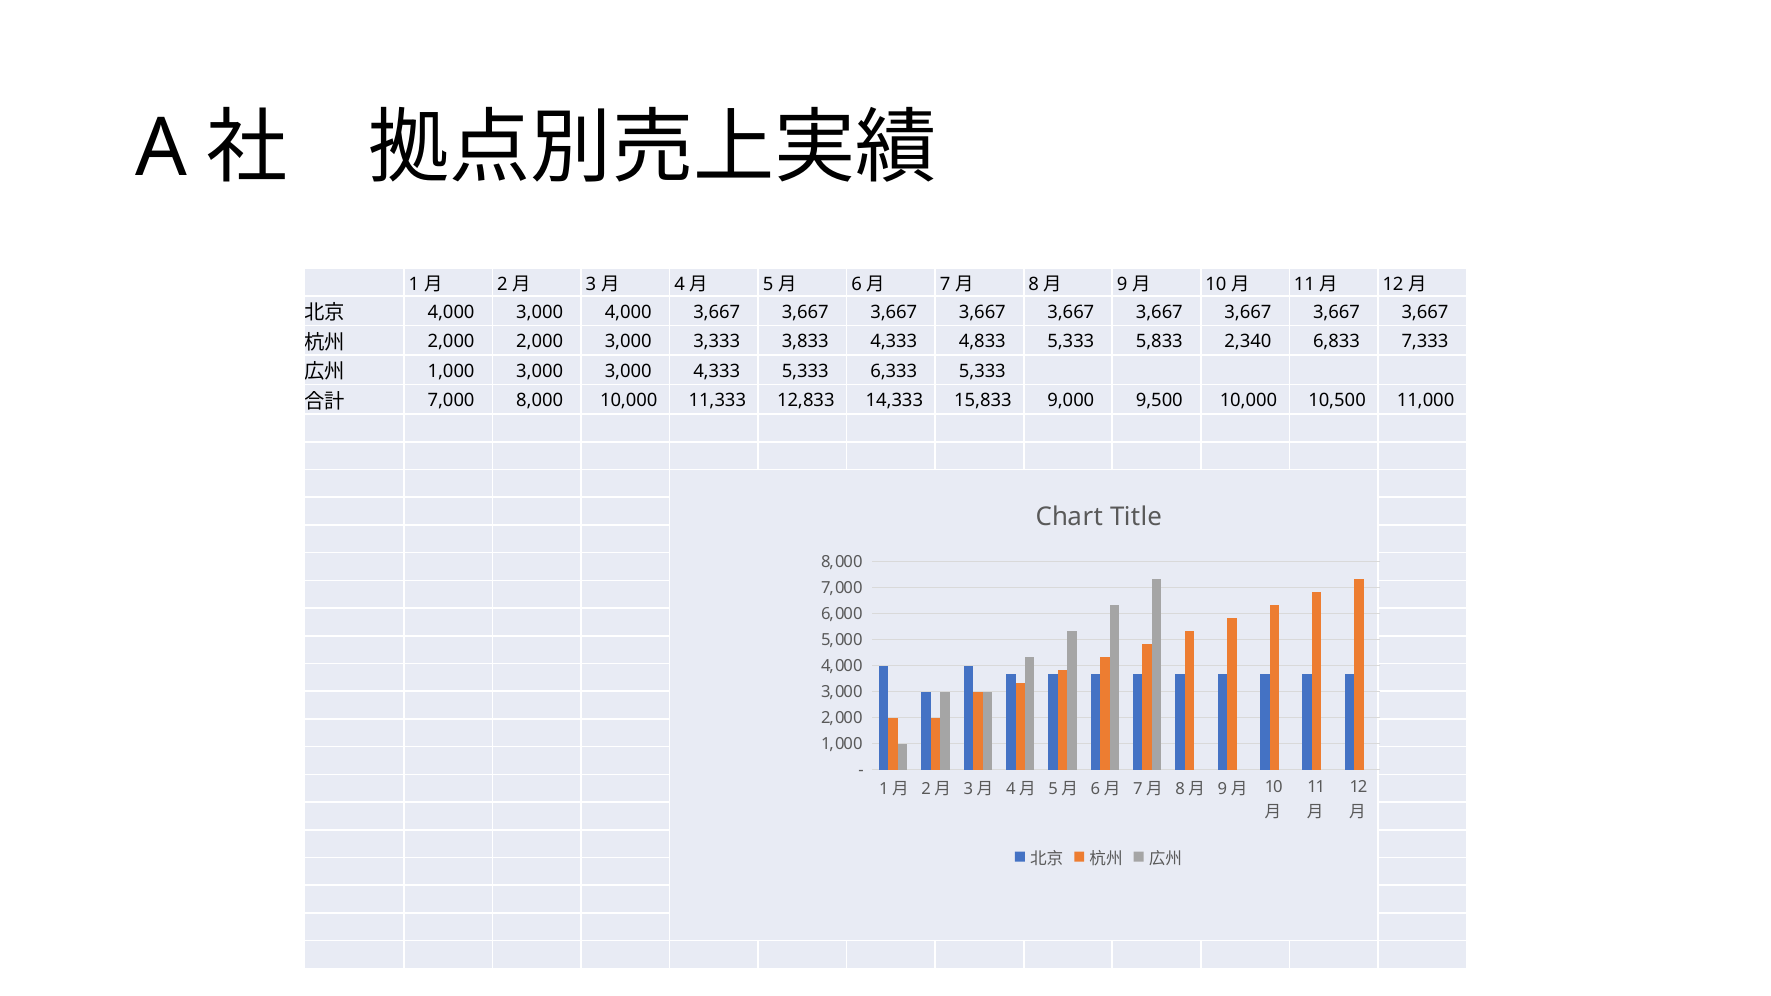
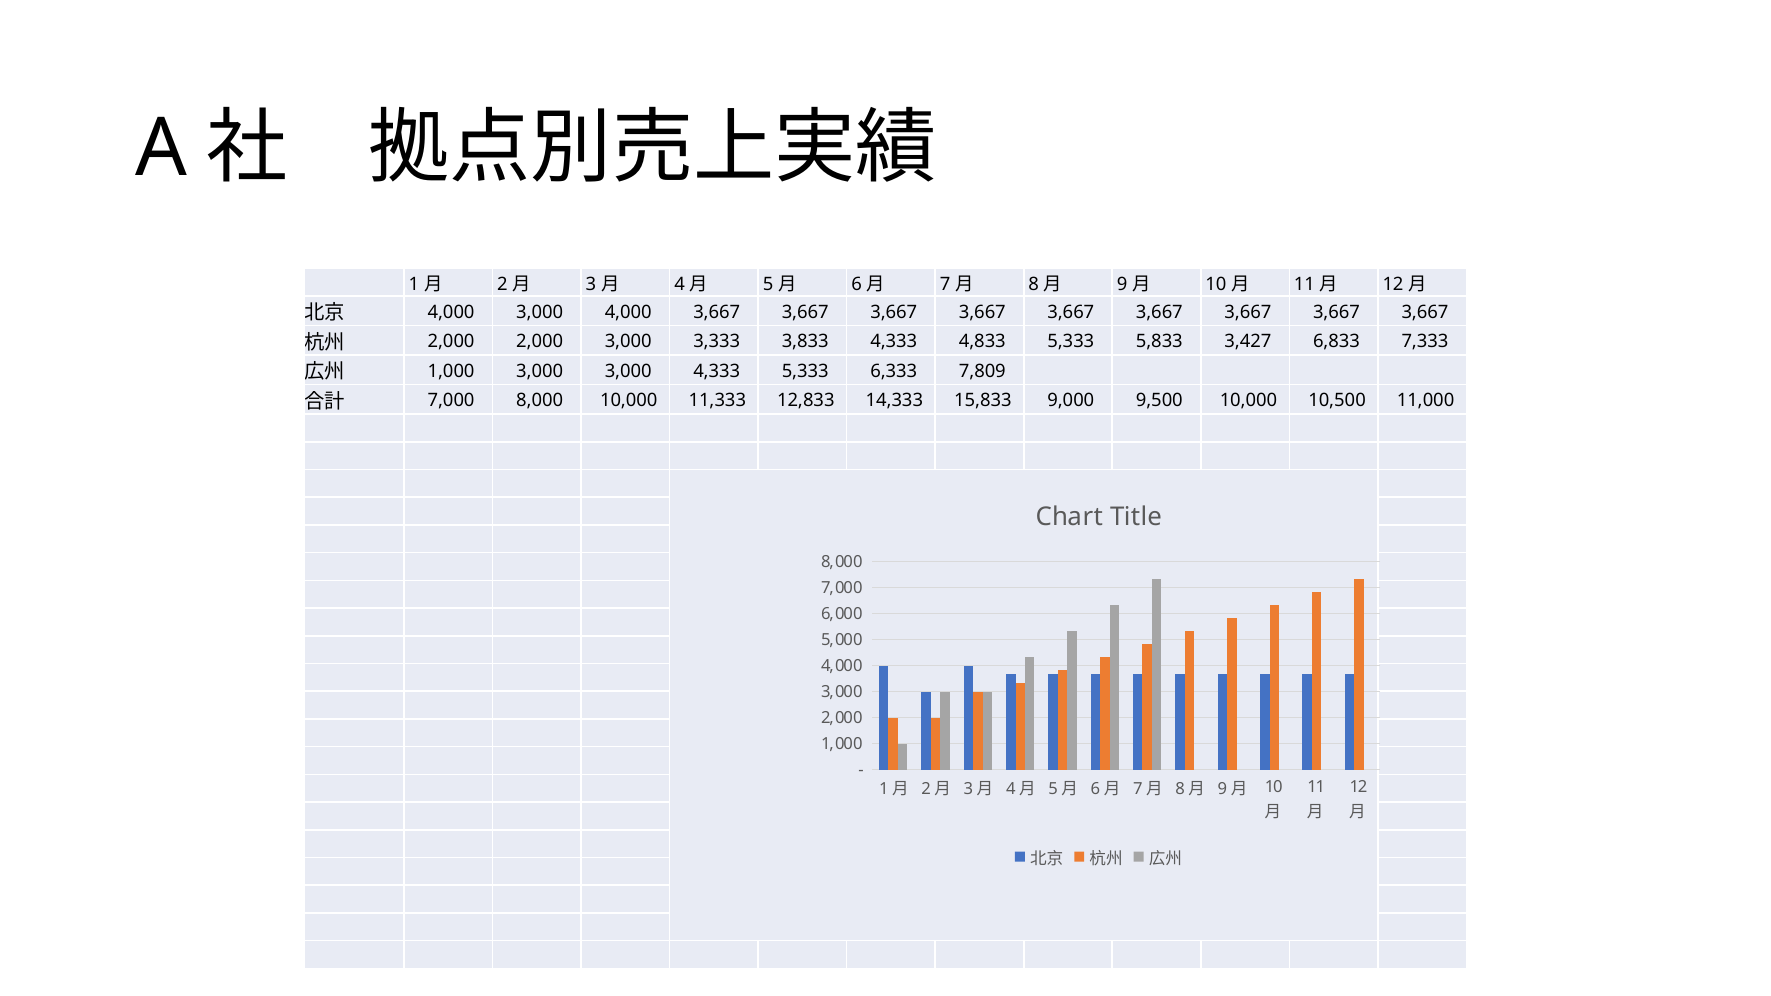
2,340: 2,340 -> 3,427 (1248, 342)
6,333 5,333: 5,333 -> 7,809 (982, 371)
